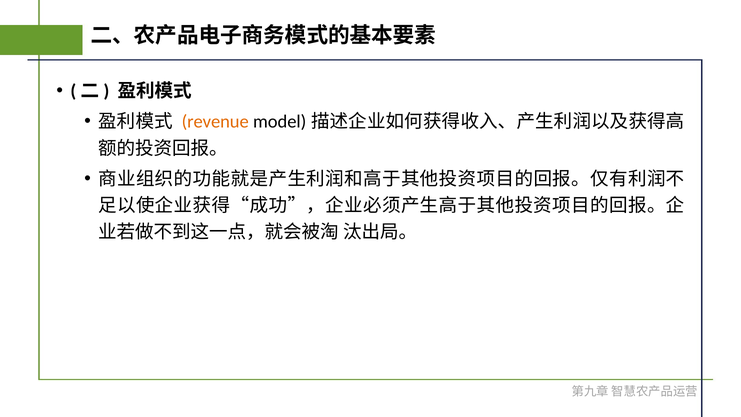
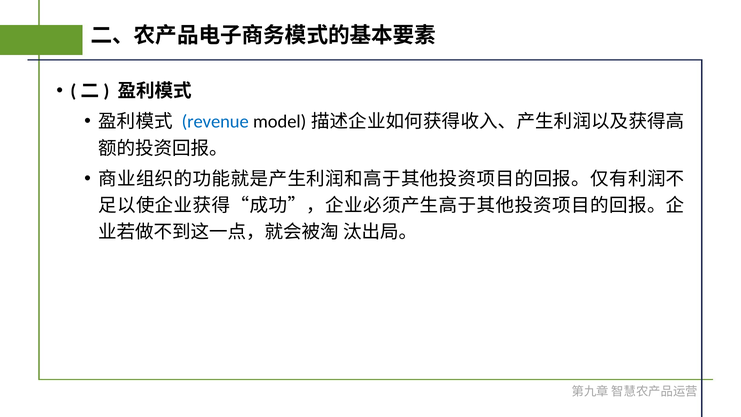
revenue colour: orange -> blue (215, 122)
